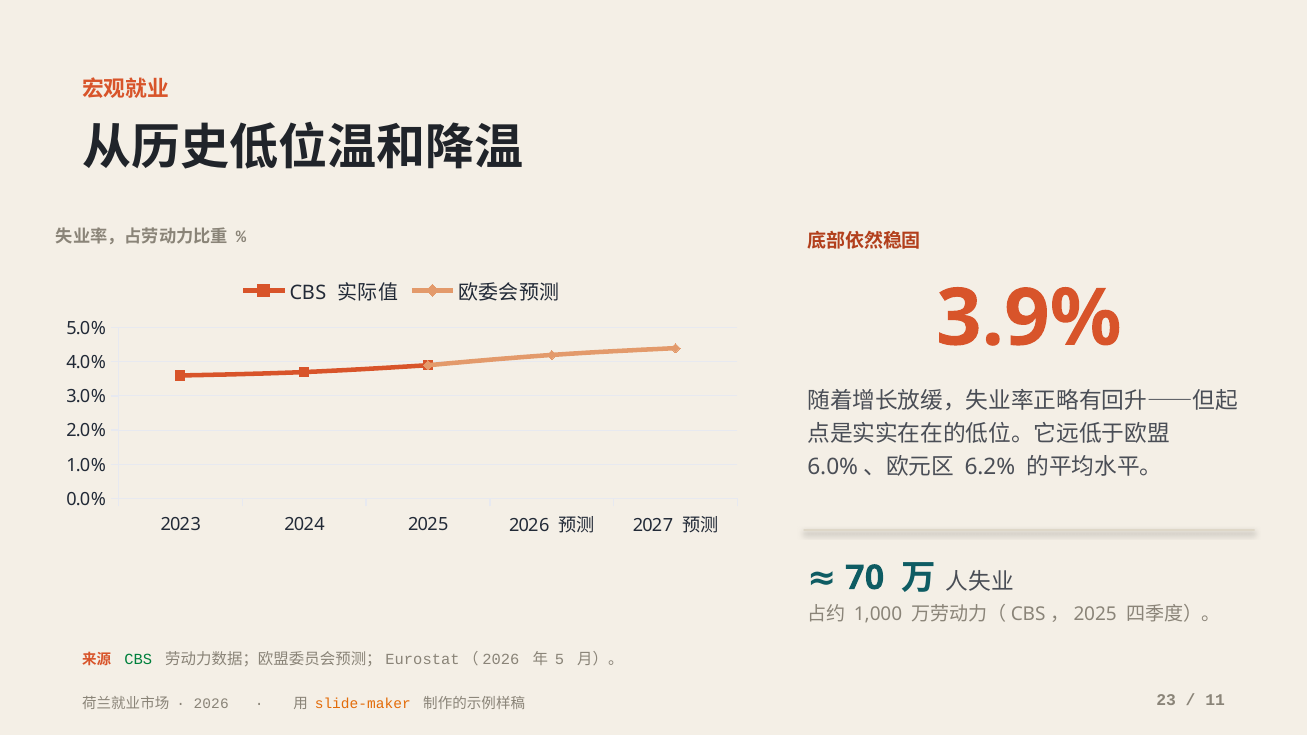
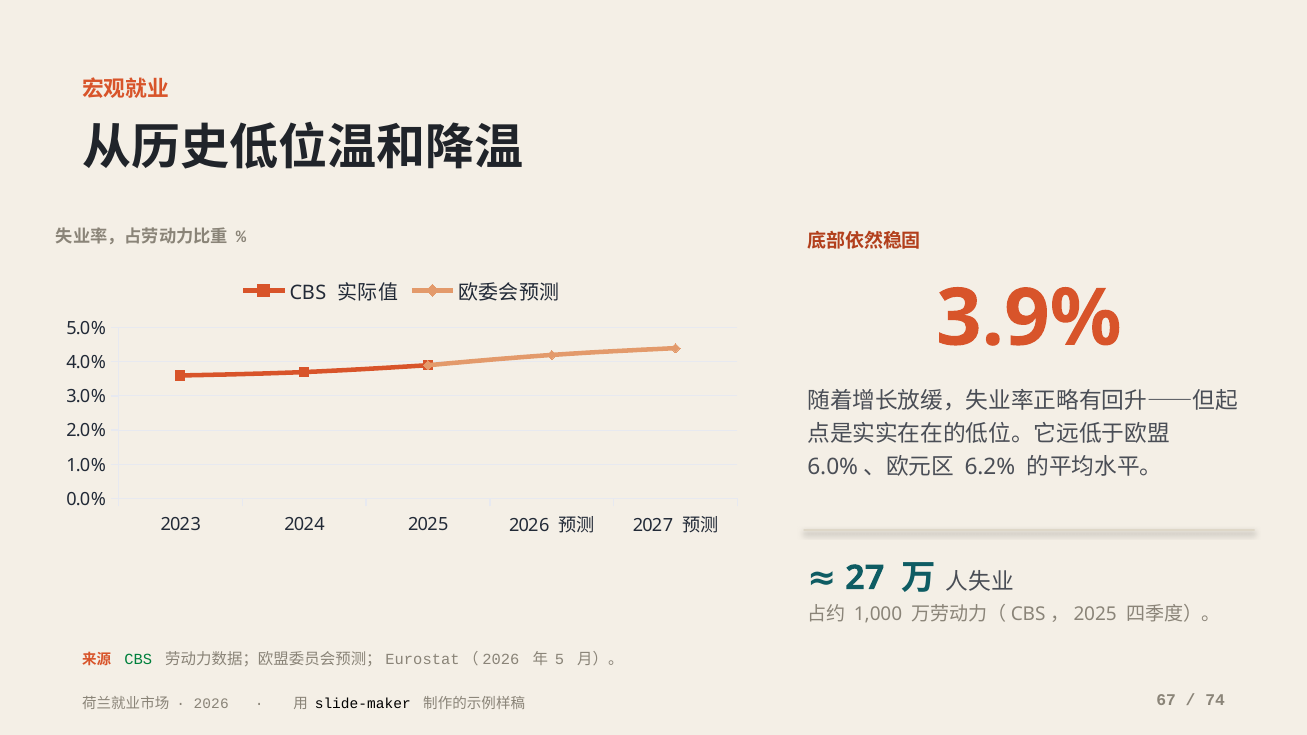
70: 70 -> 27 (865, 578)
slide-maker colour: orange -> black (363, 704)
23: 23 -> 67 (1166, 700)
11: 11 -> 74 (1215, 700)
